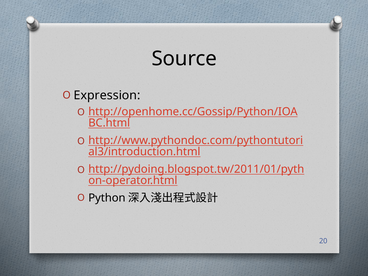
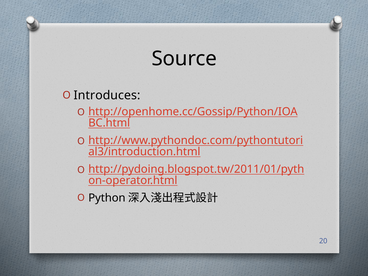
Expression: Expression -> Introduces (107, 95)
